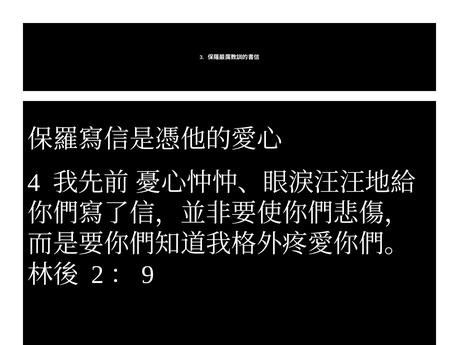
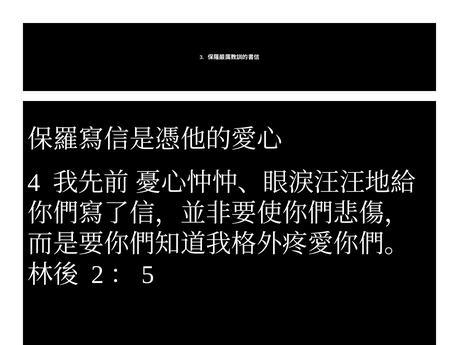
9: 9 -> 5 (148, 274)
